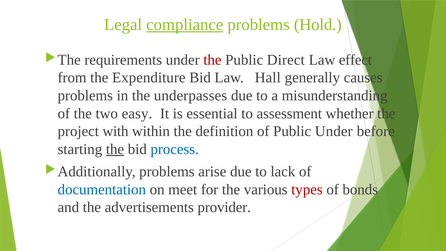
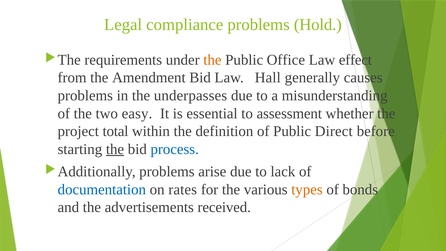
compliance underline: present -> none (185, 25)
the colour: red -> orange (212, 60)
Direct: Direct -> Office (286, 60)
Expenditure: Expenditure -> Amendment (149, 78)
with: with -> total (116, 131)
Public Under: Under -> Direct (334, 131)
meet: meet -> rates (183, 189)
types colour: red -> orange (307, 189)
provider: provider -> received (224, 207)
